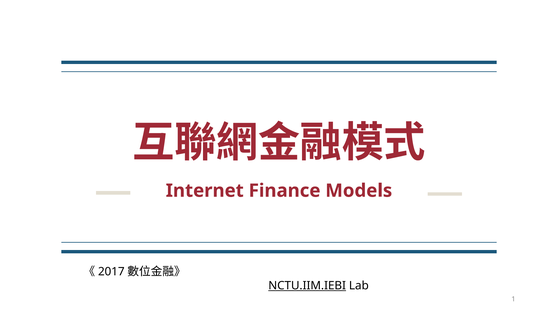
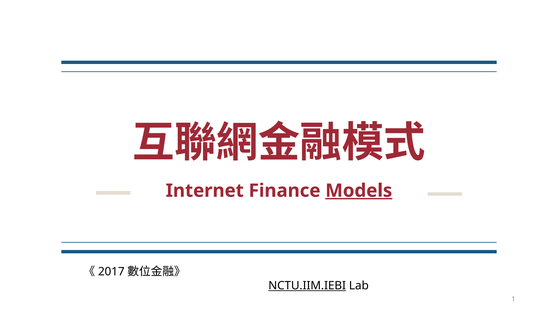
Models underline: none -> present (359, 191)
